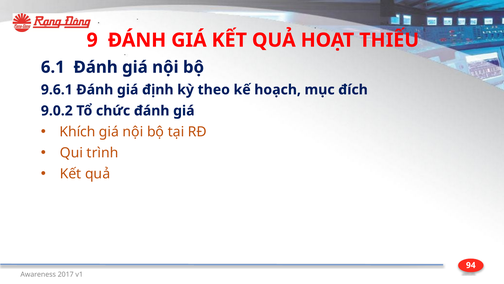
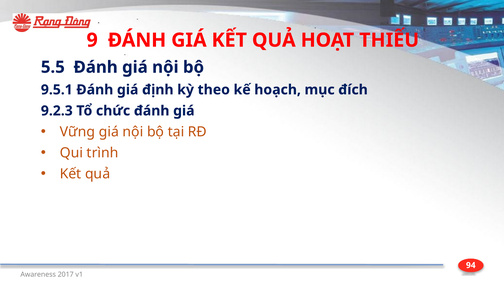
6.1: 6.1 -> 5.5 (53, 67)
9.6.1: 9.6.1 -> 9.5.1 (57, 90)
9.0.2: 9.0.2 -> 9.2.3 (57, 111)
Khích: Khích -> Vững (77, 132)
